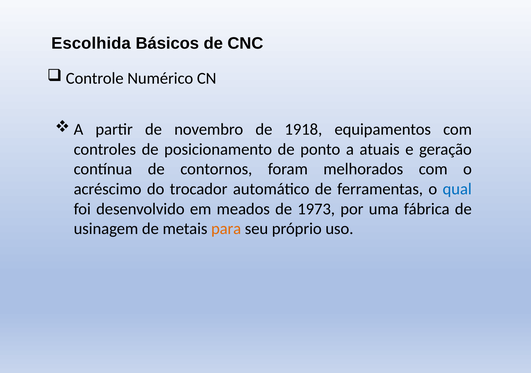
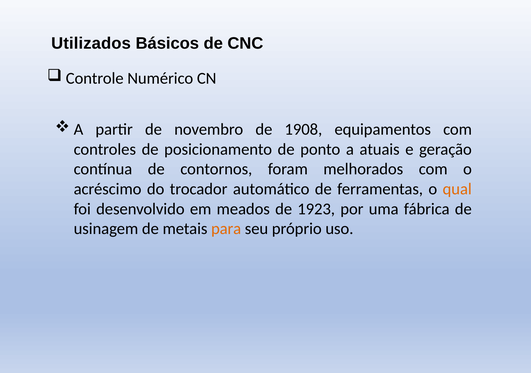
Escolhida: Escolhida -> Utilizados (91, 43)
1918: 1918 -> 1908 (303, 129)
qual colour: blue -> orange (457, 189)
1973: 1973 -> 1923 (316, 209)
